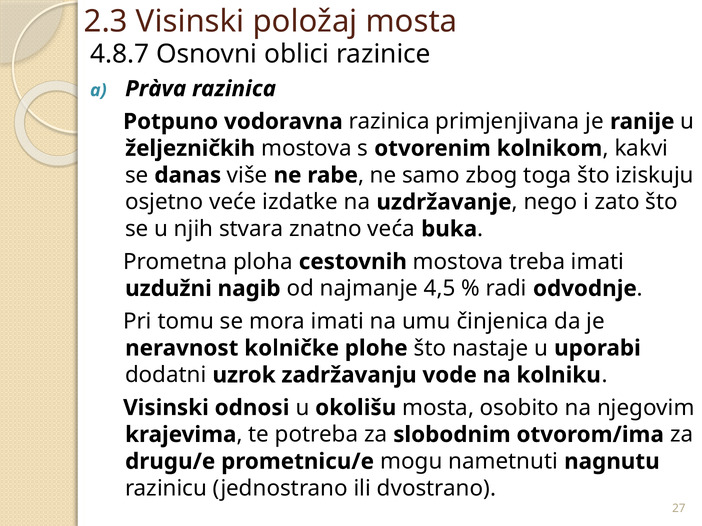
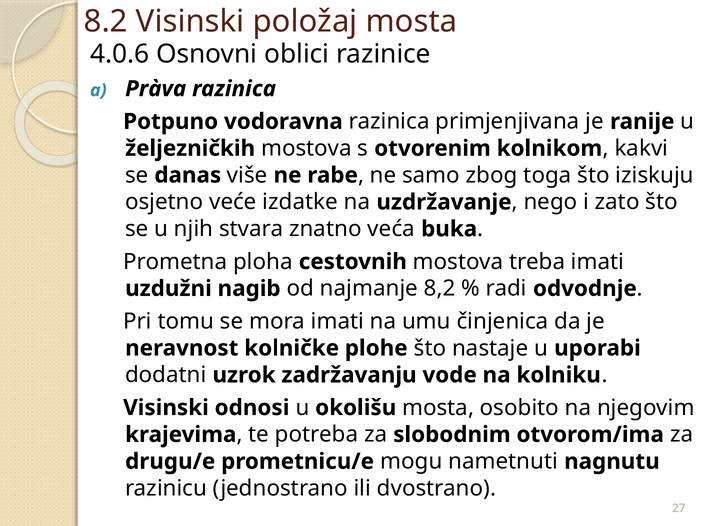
2.3: 2.3 -> 8.2 (106, 21)
4.8.7: 4.8.7 -> 4.0.6 (120, 54)
4,5: 4,5 -> 8,2 (440, 289)
